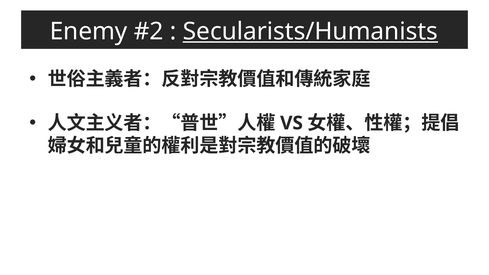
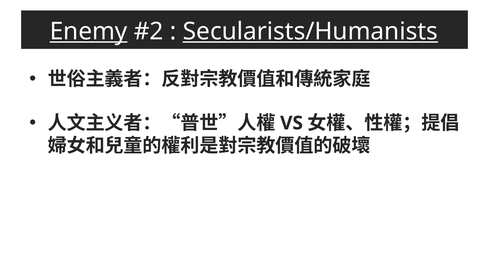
Enemy underline: none -> present (89, 32)
